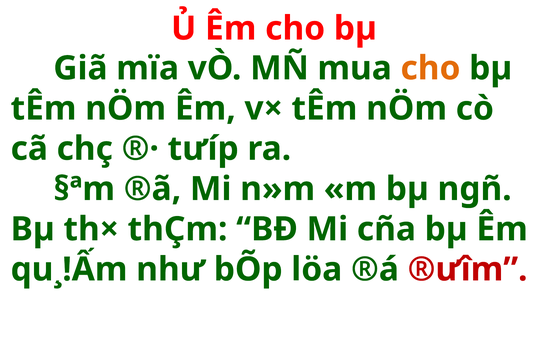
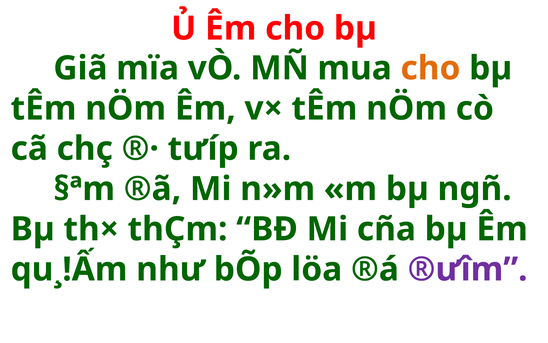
®ưîm colour: red -> purple (468, 269)
